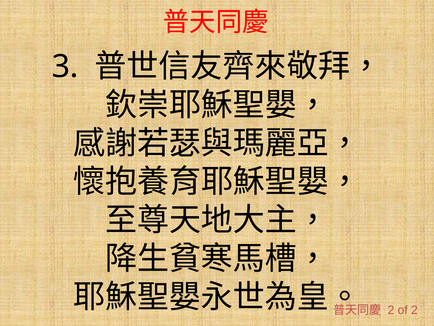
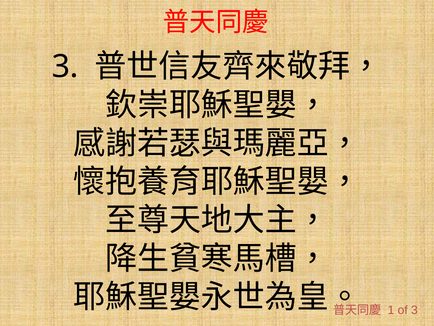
2: 2 -> 1 (391, 310)
of 2: 2 -> 3 (414, 310)
